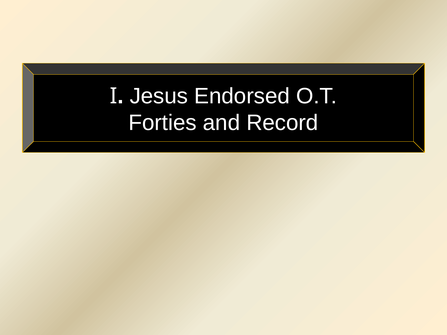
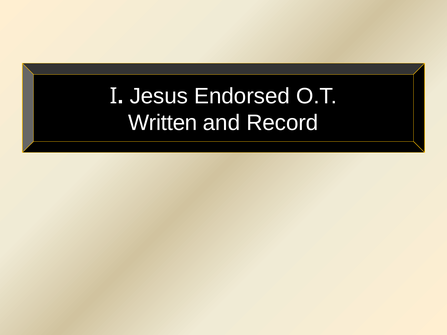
Forties: Forties -> Written (163, 123)
